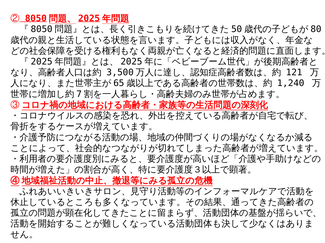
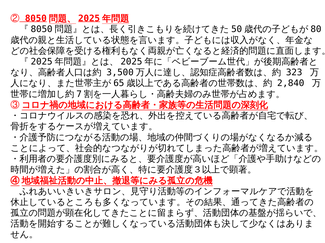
121: 121 -> 323 (294, 73)
1,240: 1,240 -> 2,840 (291, 84)
